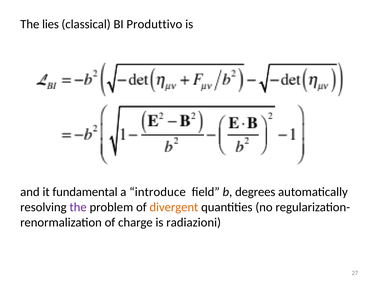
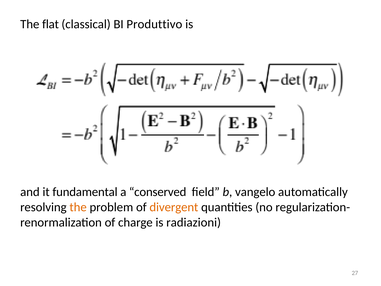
lies: lies -> flat (51, 24)
introduce: introduce -> conserved (158, 192)
degrees: degrees -> vangelo (255, 192)
the colour: purple -> orange (78, 207)
